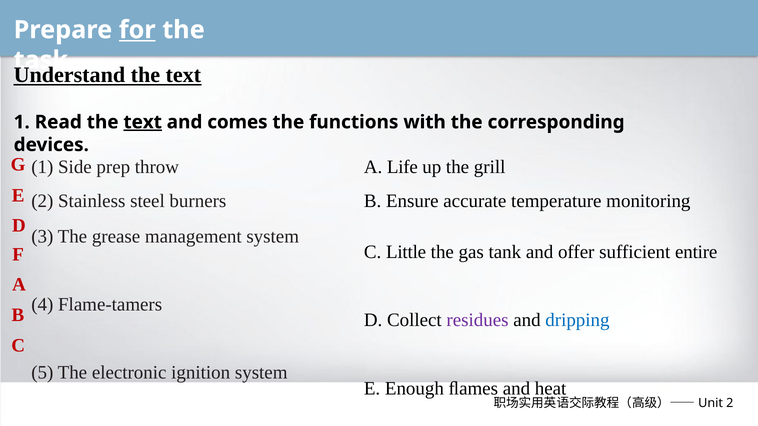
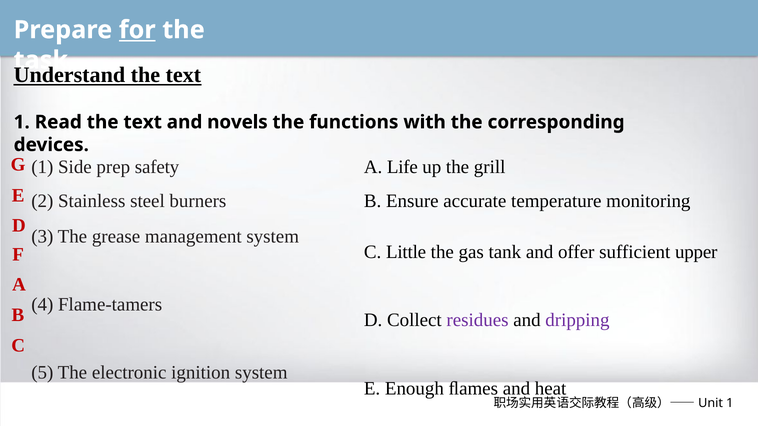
text underline: present -> none (143, 122)
comes: comes -> novels (237, 122)
throw: throw -> safety (157, 167)
entire: entire -> upper (696, 252)
dripping colour: blue -> purple (577, 320)
2: 2 -> 1 (730, 404)
